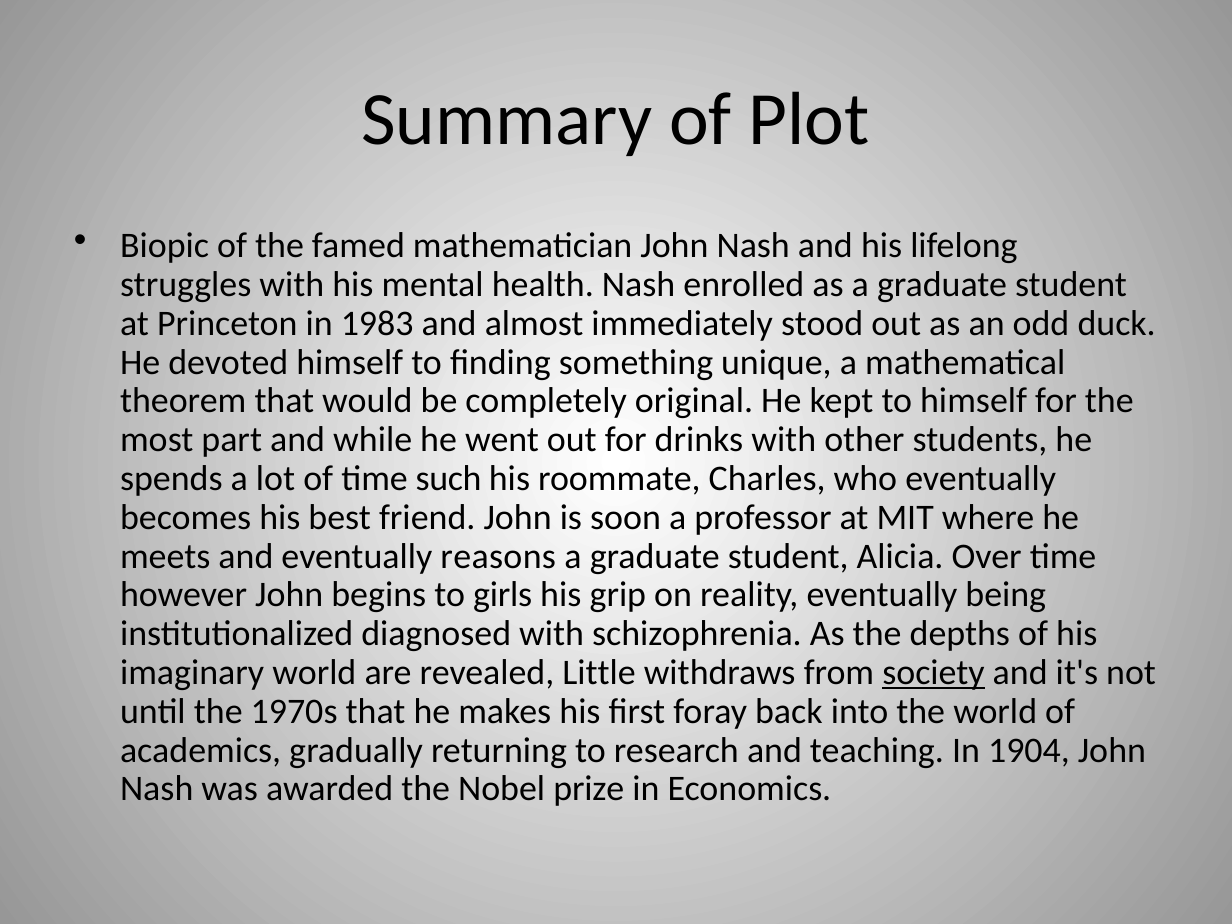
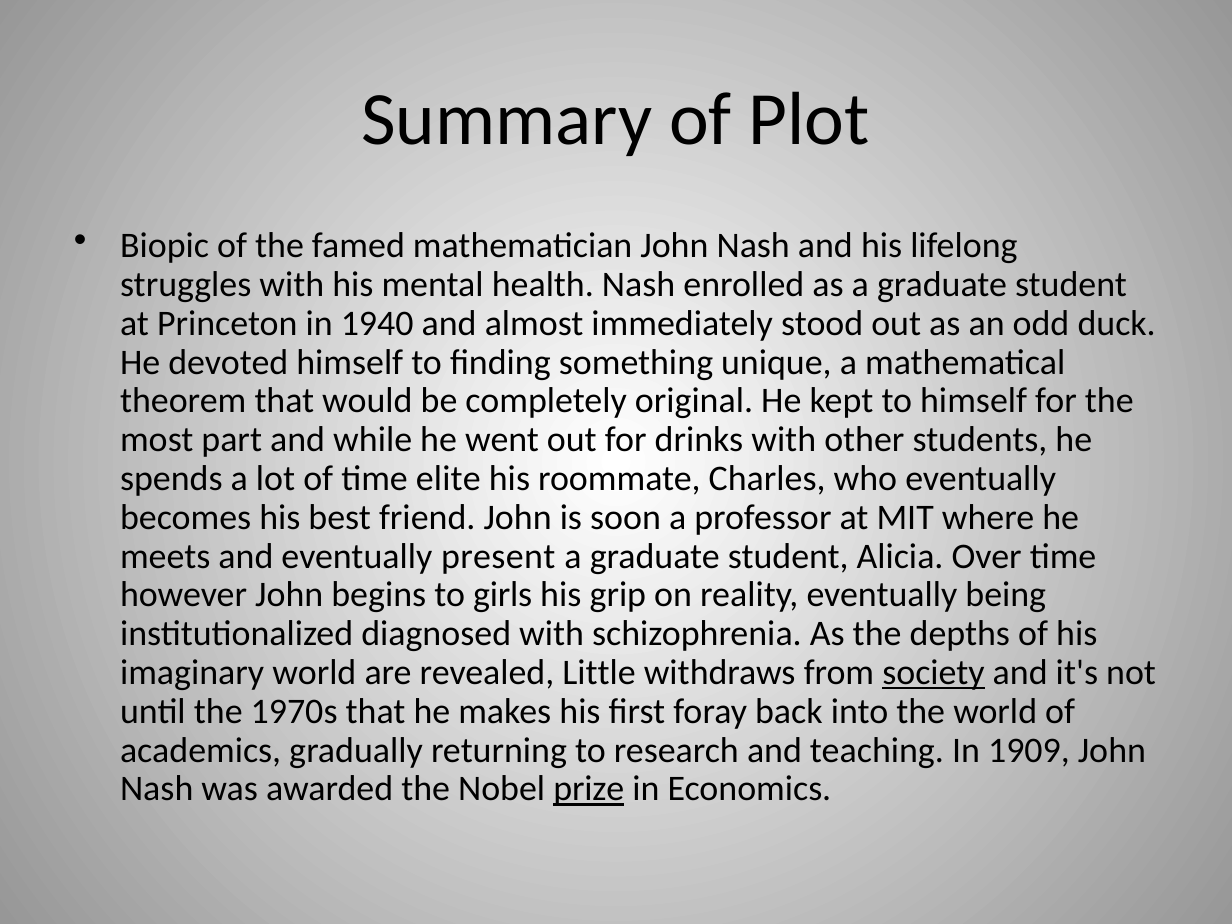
1983: 1983 -> 1940 (377, 323)
such: such -> elite (448, 479)
reasons: reasons -> present (498, 556)
1904: 1904 -> 1909 (1029, 750)
prize underline: none -> present (589, 789)
